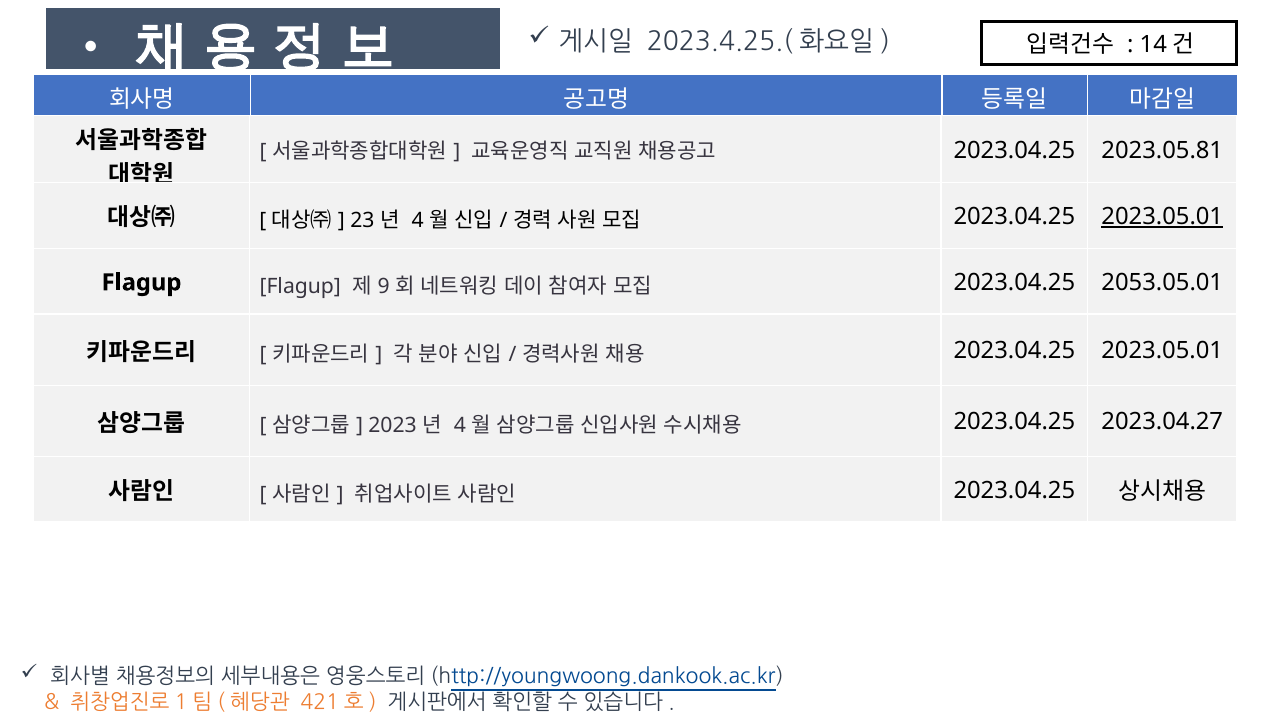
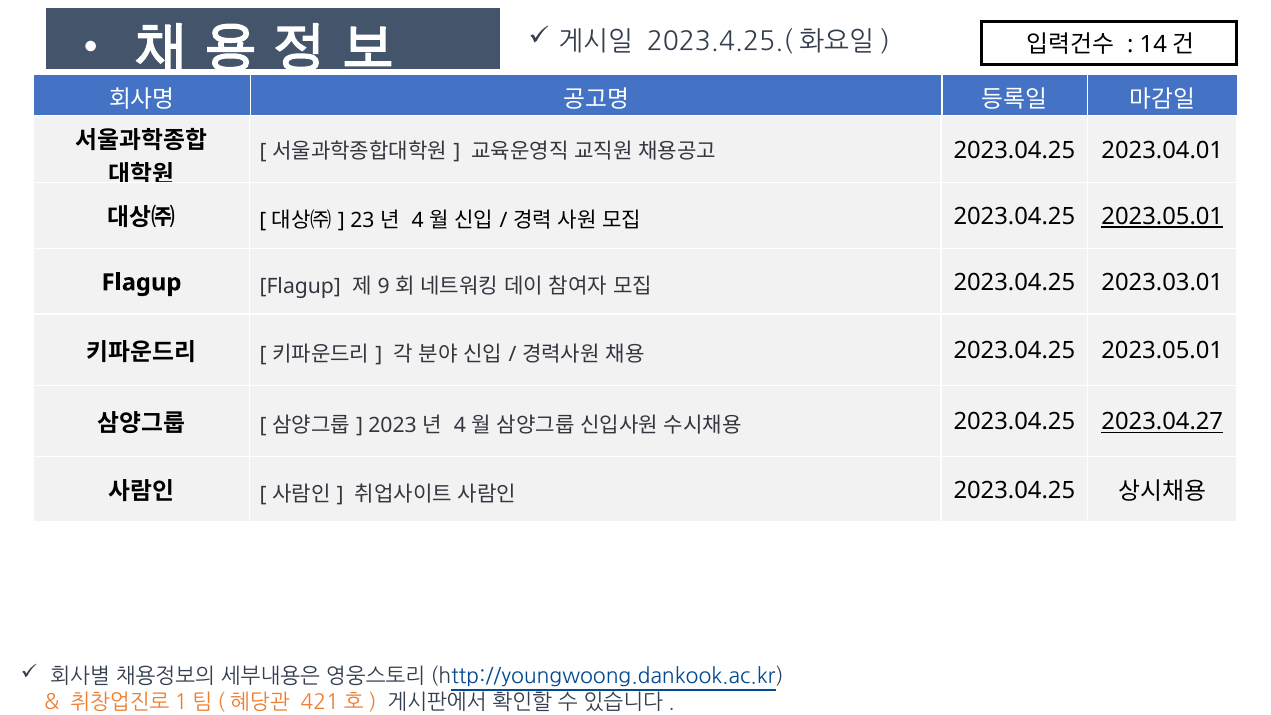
2023.05.81: 2023.05.81 -> 2023.04.01 (1162, 151)
2053.05.01: 2053.05.01 -> 2023.03.01 (1162, 282)
2023.04.27 underline: none -> present (1162, 422)
